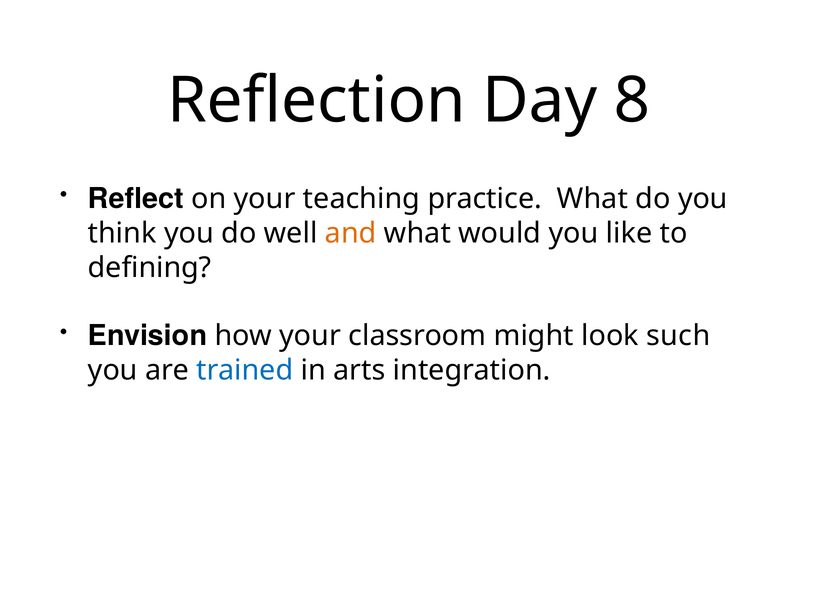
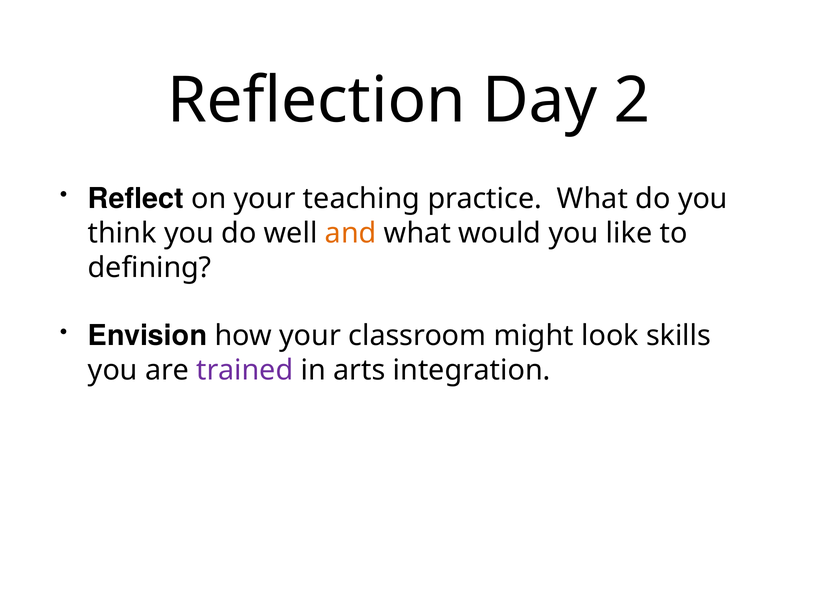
8: 8 -> 2 (632, 100)
such: such -> skills (679, 336)
trained colour: blue -> purple (245, 370)
